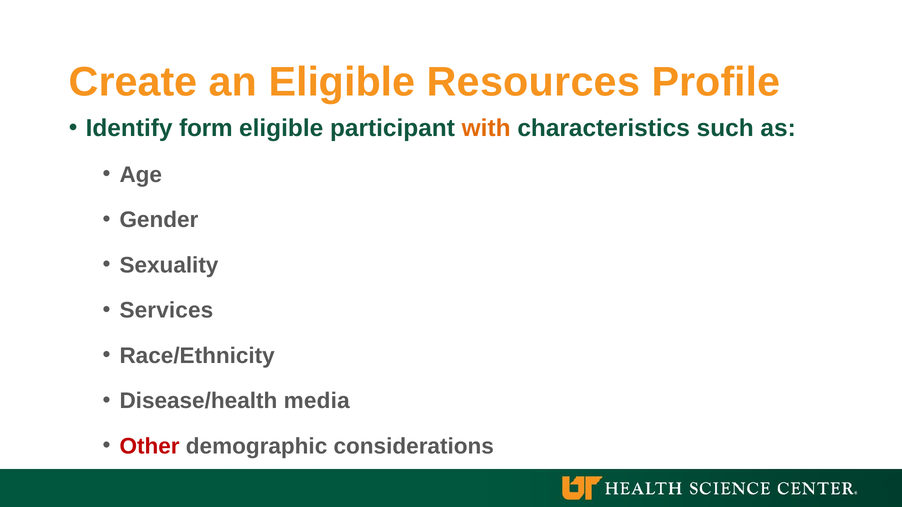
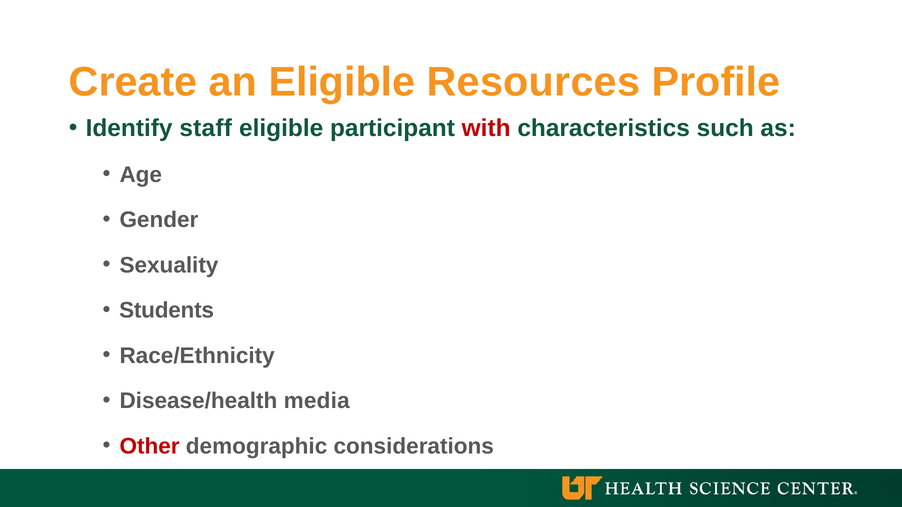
form: form -> staff (206, 128)
with colour: orange -> red (486, 128)
Services: Services -> Students (167, 311)
